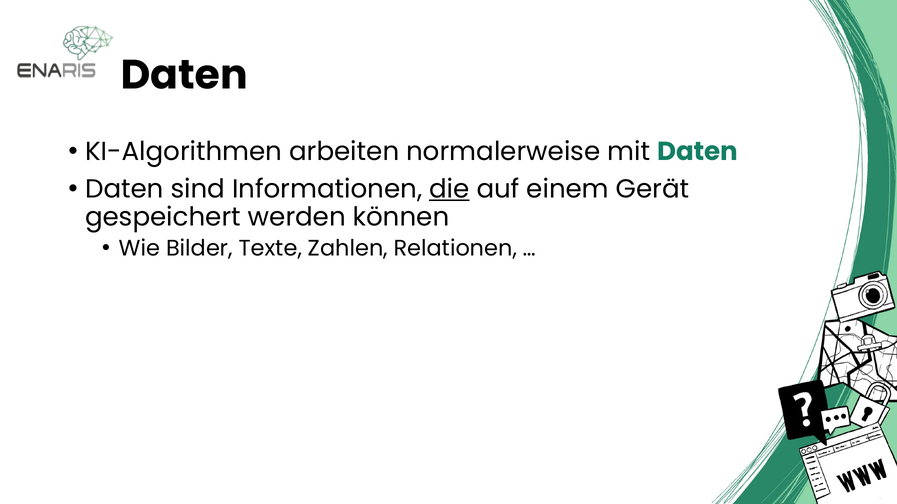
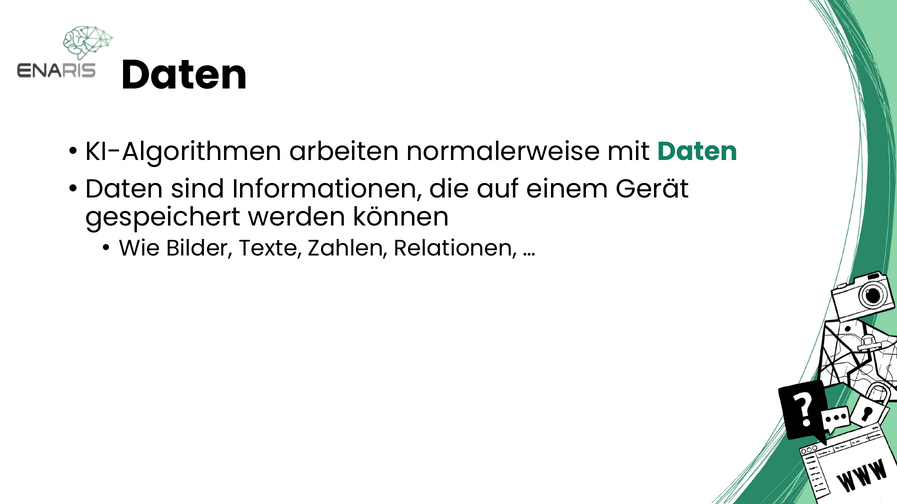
die underline: present -> none (449, 189)
